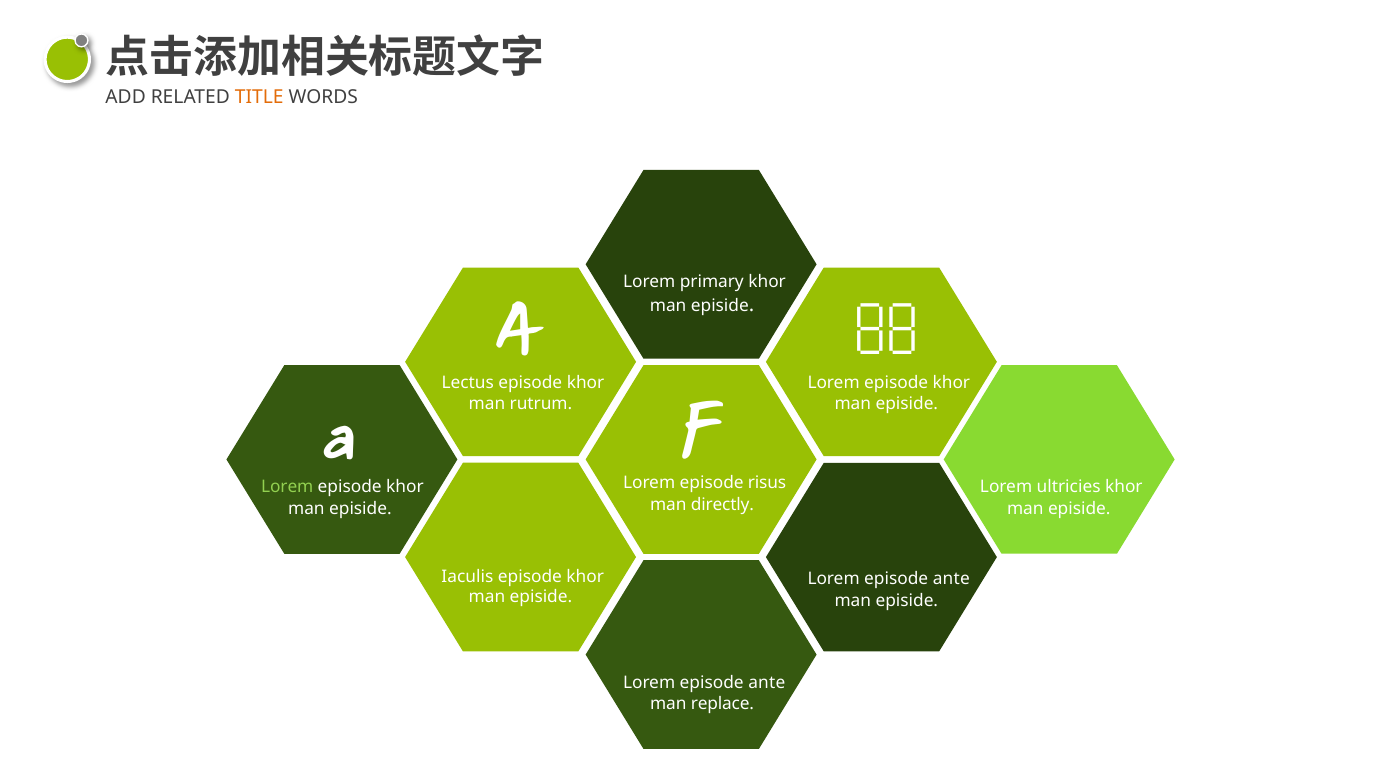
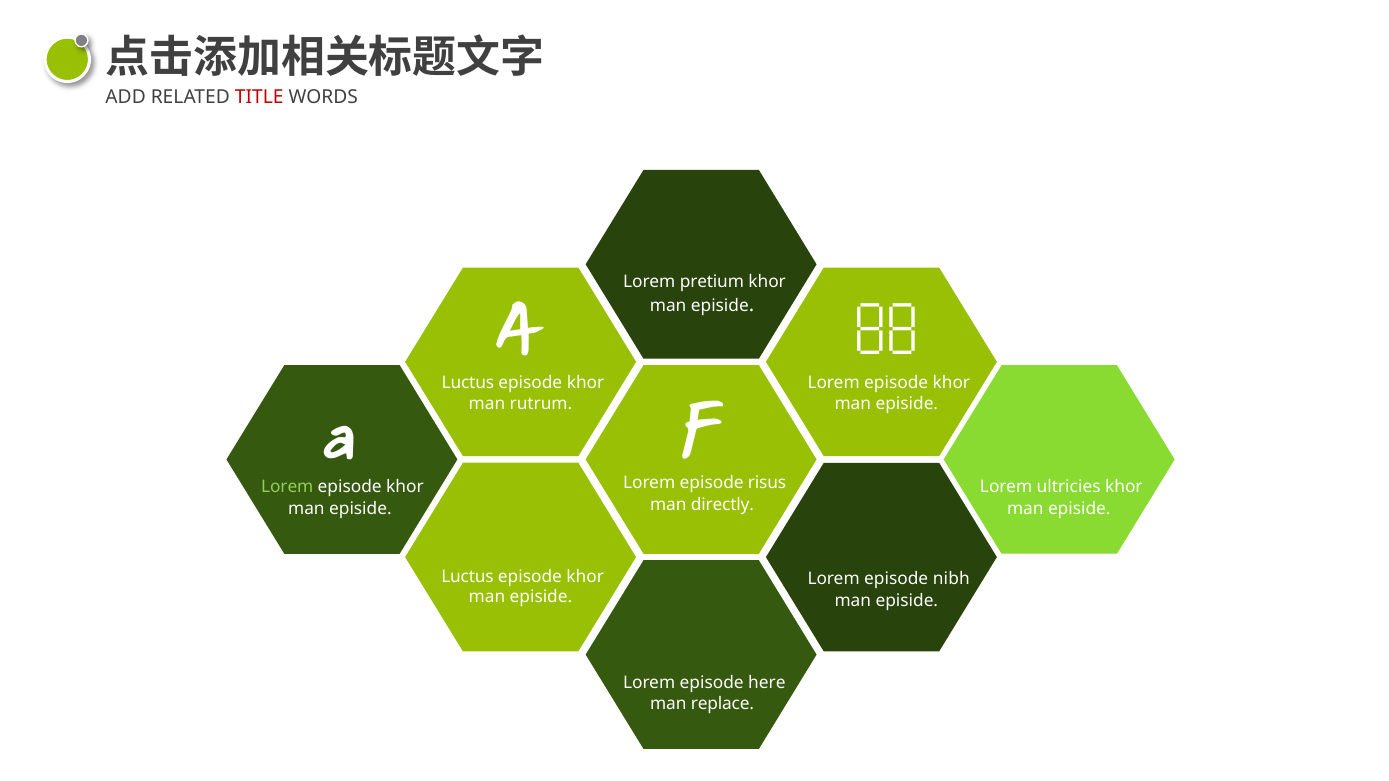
TITLE colour: orange -> red (259, 97)
primary: primary -> pretium (712, 282)
Lectus: Lectus -> Luctus (468, 383)
Iaculis: Iaculis -> Luctus (468, 577)
ante: ante -> nibh (951, 579)
ante: ante -> here (767, 683)
